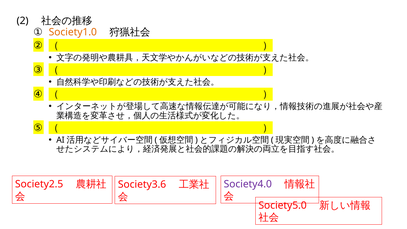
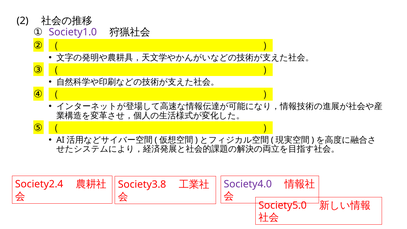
Society1.0 colour: orange -> purple (73, 32)
Society2.5: Society2.5 -> Society2.4 (39, 184)
Society3.6: Society3.6 -> Society3.8 (142, 185)
